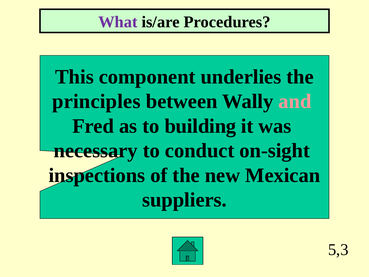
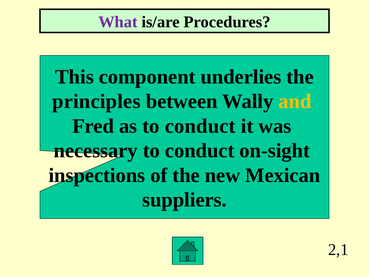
and colour: pink -> yellow (295, 101)
as to building: building -> conduct (200, 126)
5,3: 5,3 -> 2,1 (338, 250)
